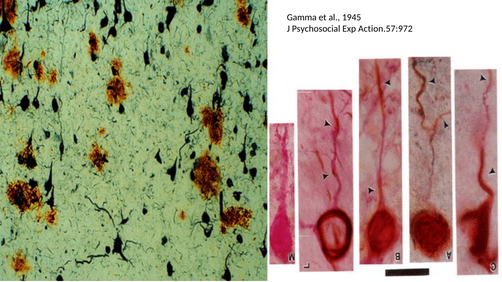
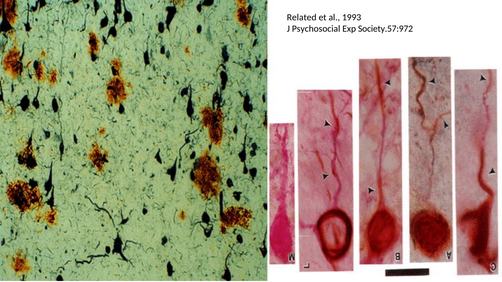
Gamma: Gamma -> Related (302, 18)
1945: 1945 -> 1993 (352, 18)
Action.57:972: Action.57:972 -> Society.57:972 (385, 29)
